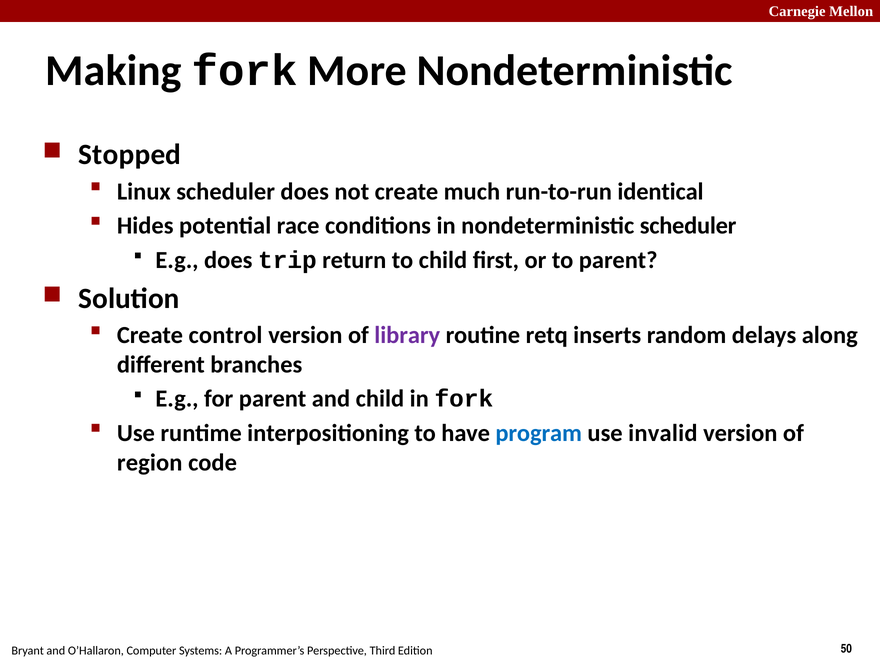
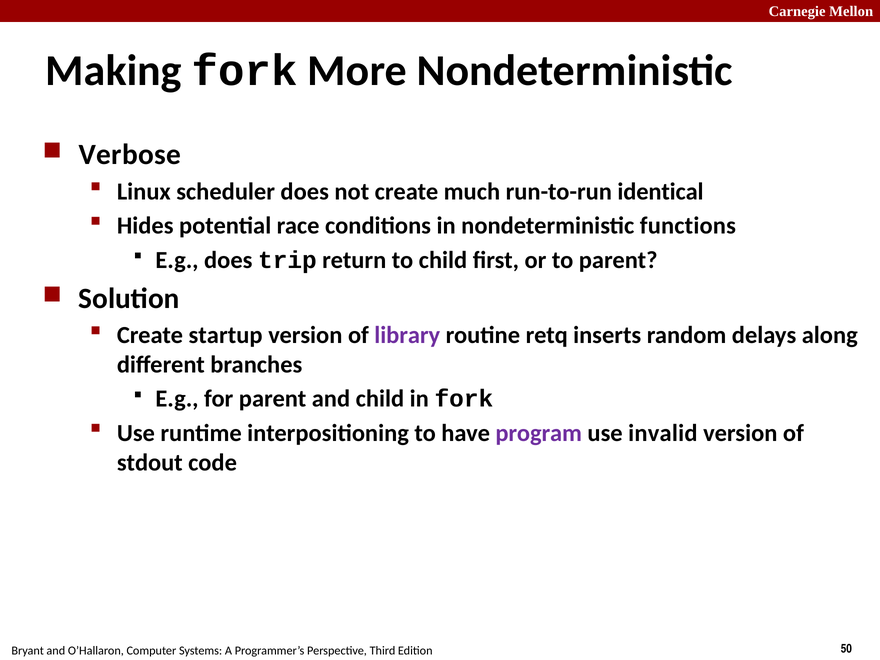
Stopped: Stopped -> Verbose (130, 155)
nondeterministic scheduler: scheduler -> functions (688, 226)
control: control -> startup (226, 335)
program colour: blue -> purple (539, 433)
region: region -> stdout (150, 462)
